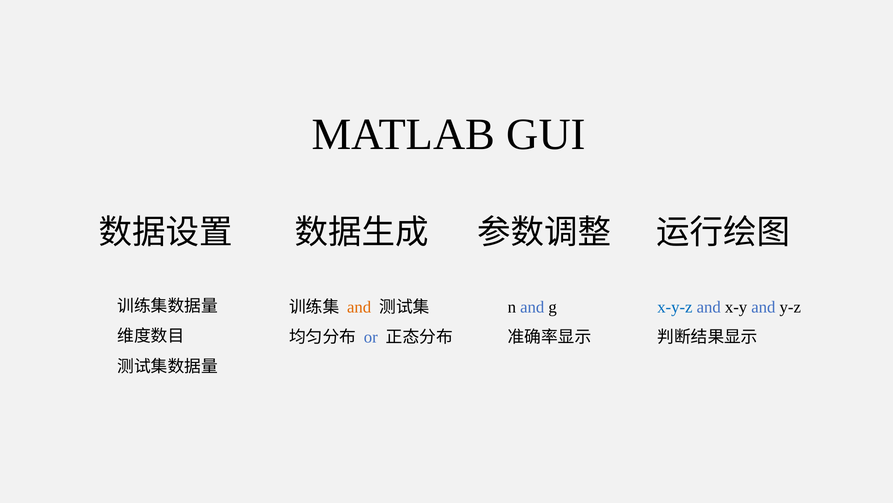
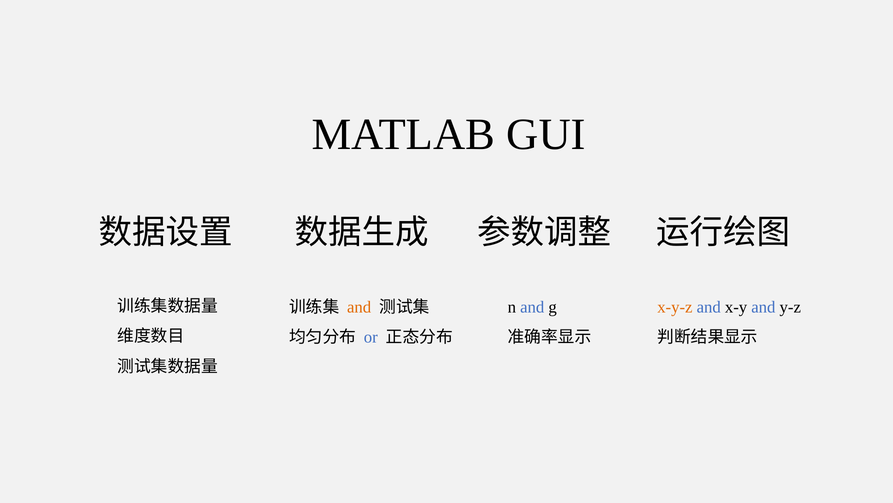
x-y-z colour: blue -> orange (675, 307)
